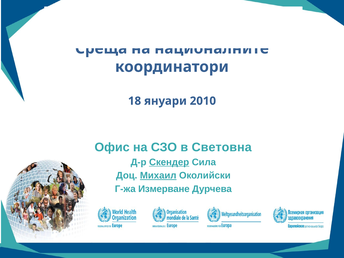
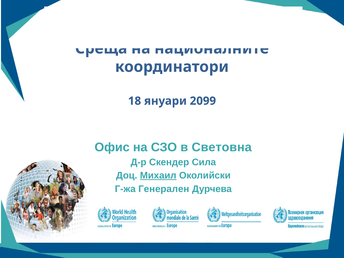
2010: 2010 -> 2099 (203, 101)
Скендер underline: present -> none (169, 162)
Измерване: Измерване -> Генерален (164, 189)
